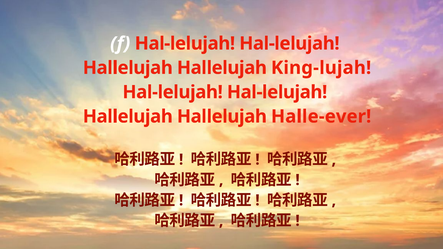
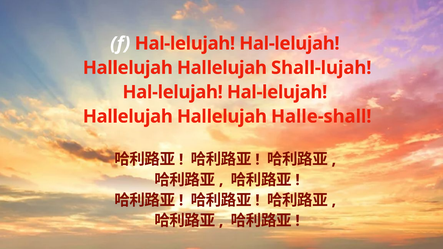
King-lujah: King-lujah -> Shall-lujah (321, 68)
Halle-ever: Halle-ever -> Halle-shall (321, 117)
